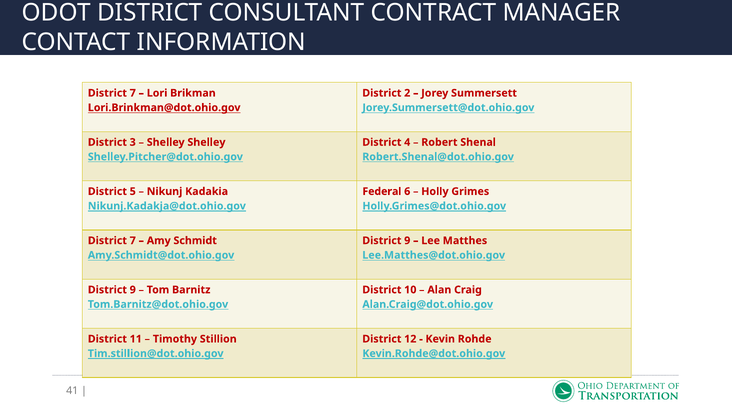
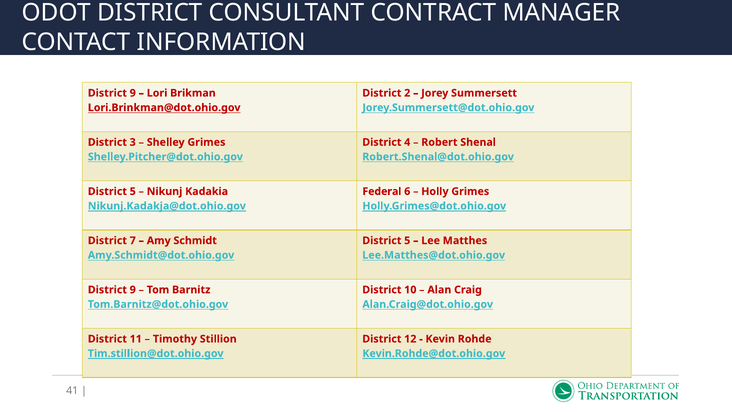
7: 7 -> 9 (133, 93)
Shelley Shelley: Shelley -> Grimes (206, 142)
9: 9 -> 5 (407, 240)
